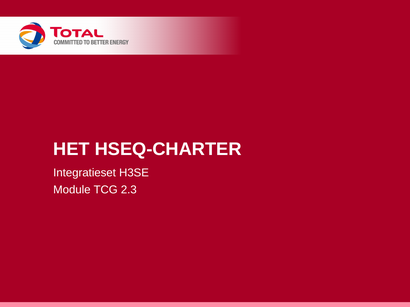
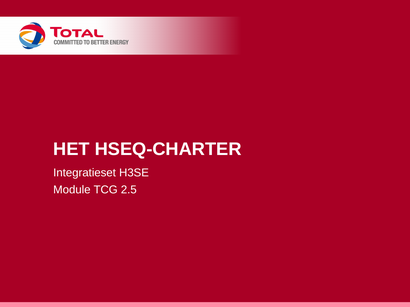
2.3: 2.3 -> 2.5 (129, 190)
